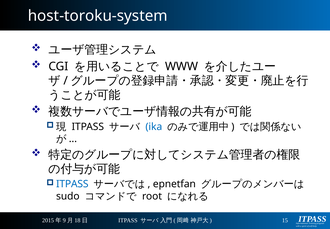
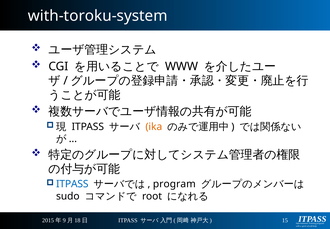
host-toroku-system: host-toroku-system -> with-toroku-system (98, 16)
ika colour: blue -> orange (154, 126)
epnetfan: epnetfan -> program (174, 184)
